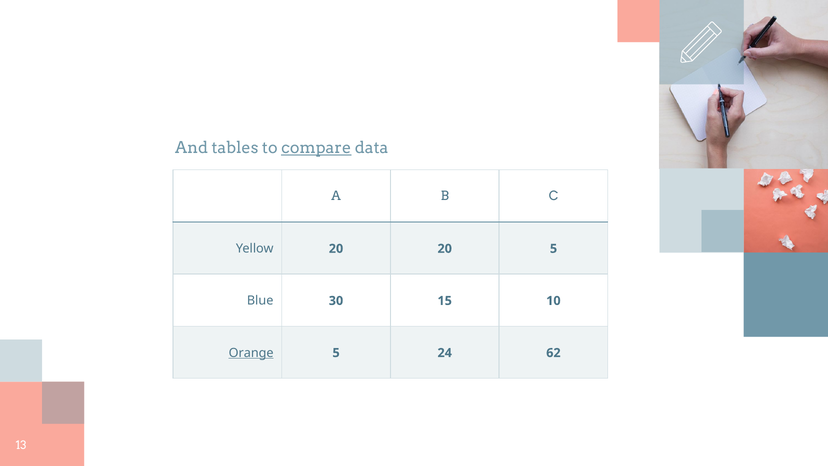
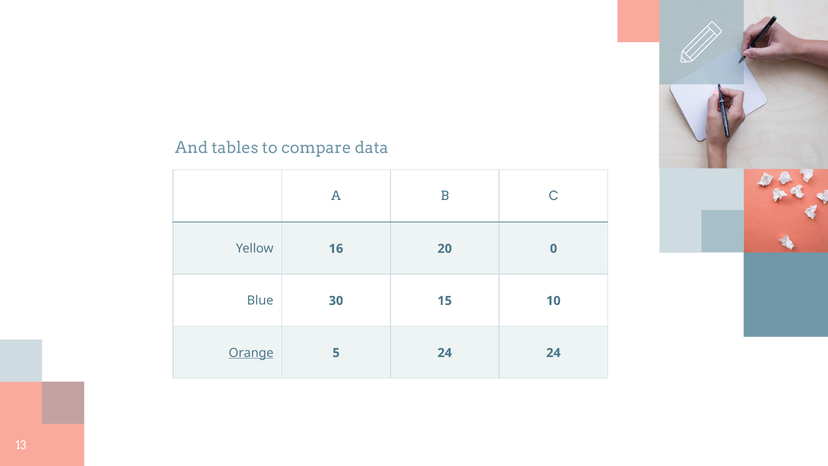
compare underline: present -> none (316, 148)
Yellow 20: 20 -> 16 (336, 249)
20 5: 5 -> 0 (554, 249)
24 62: 62 -> 24 (553, 353)
